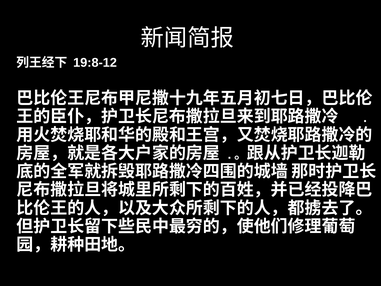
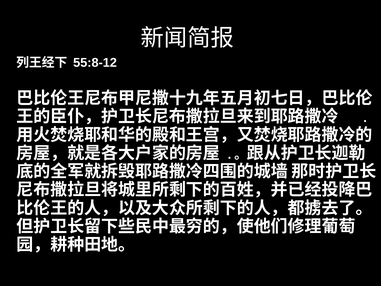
19:8-12: 19:8-12 -> 55:8-12 (95, 63)
